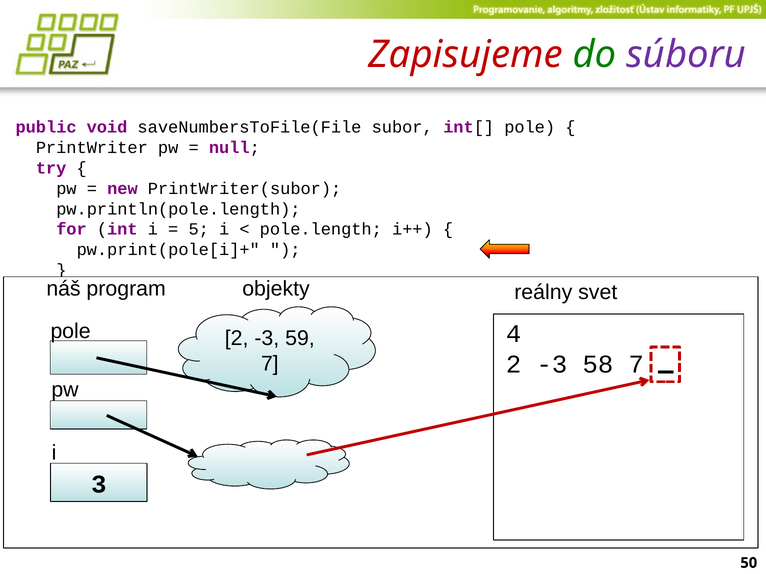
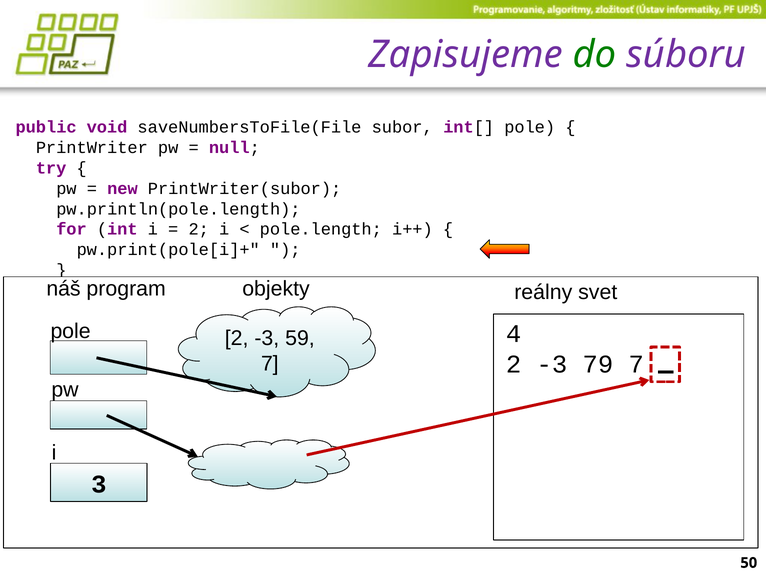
Zapisujeme colour: red -> purple (466, 55)
5: 5 -> 2 (199, 229)
58: 58 -> 79 (598, 365)
